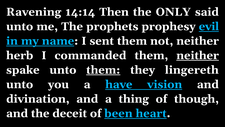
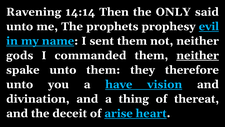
herb: herb -> gods (20, 55)
them underline: present -> none (103, 70)
lingereth: lingereth -> therefore (192, 70)
though: though -> thereat (197, 99)
been: been -> arise (119, 113)
